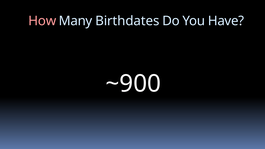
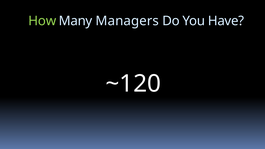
How colour: pink -> light green (42, 21)
Birthdates: Birthdates -> Managers (127, 21)
~900: ~900 -> ~120 (133, 84)
